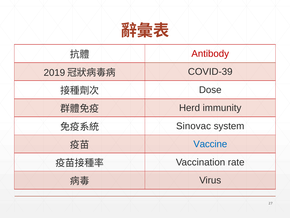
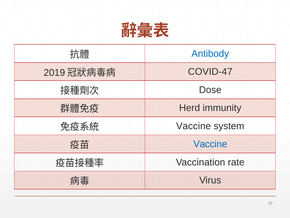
Antibody colour: red -> blue (210, 54)
COVID-39: COVID-39 -> COVID-47 (210, 72)
Sinovac: Sinovac -> Vaccine (194, 126)
